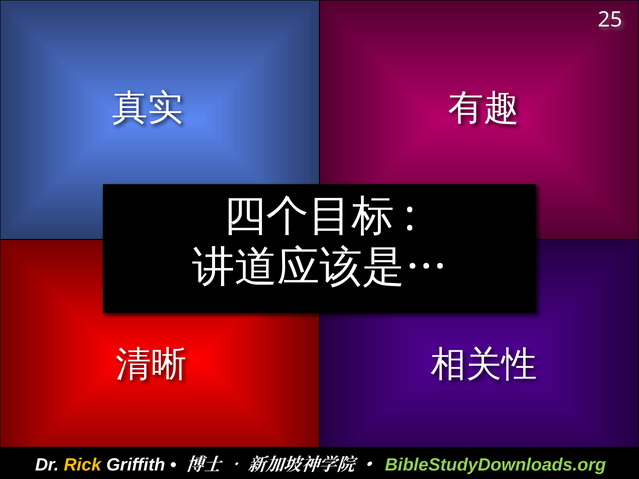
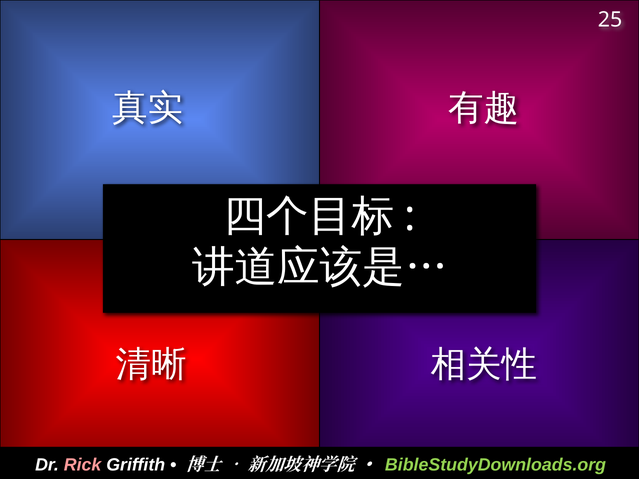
Rick colour: yellow -> pink (83, 465)
